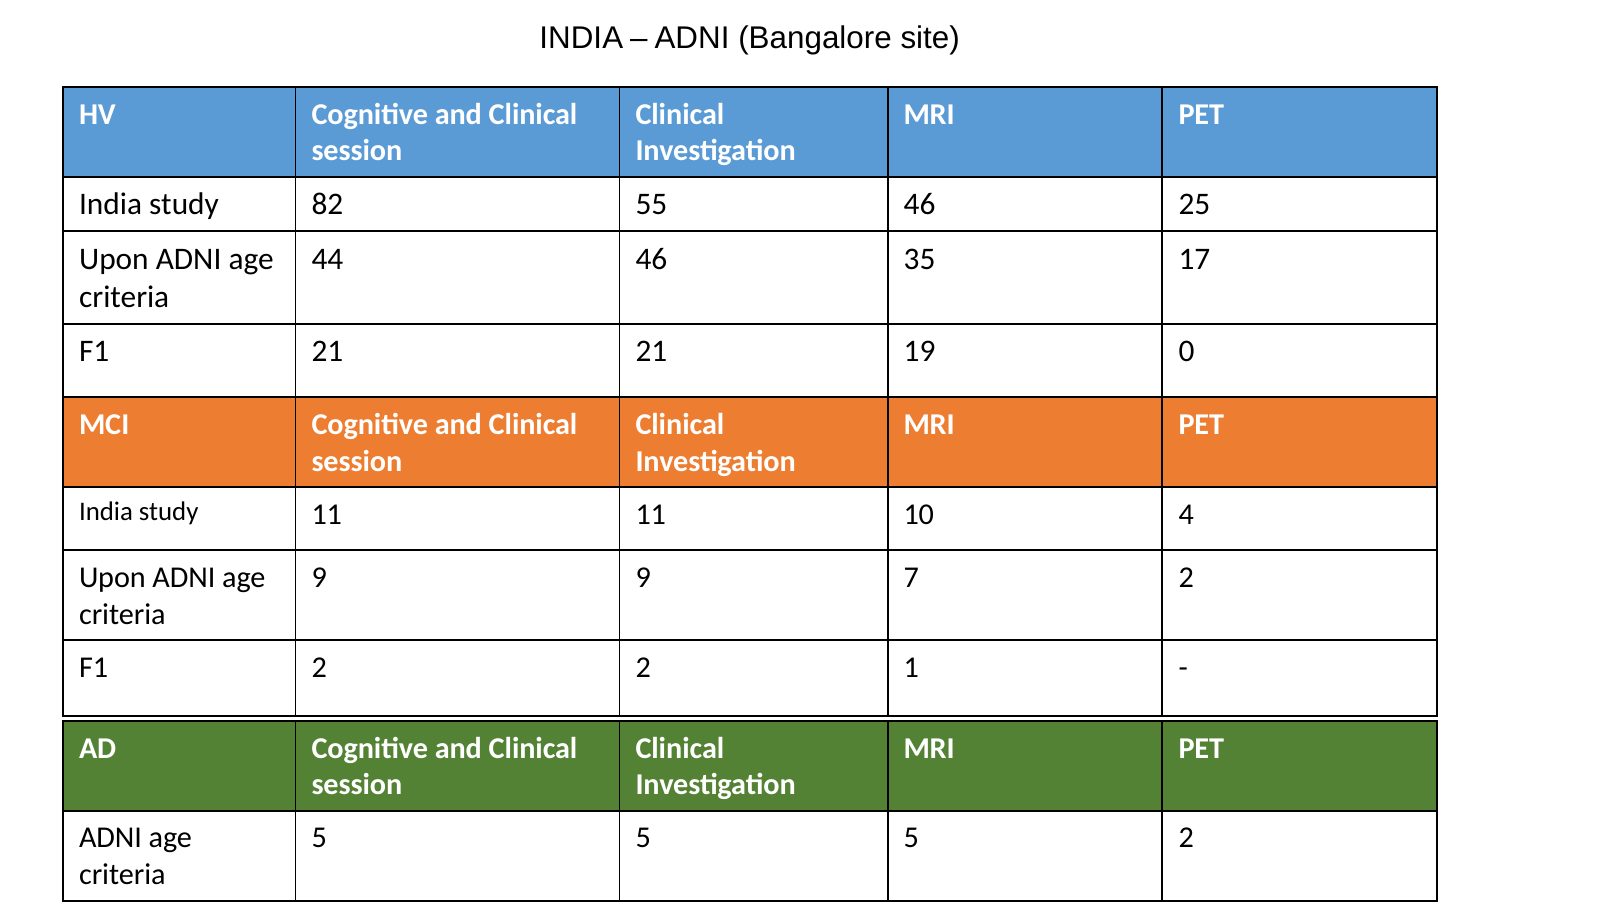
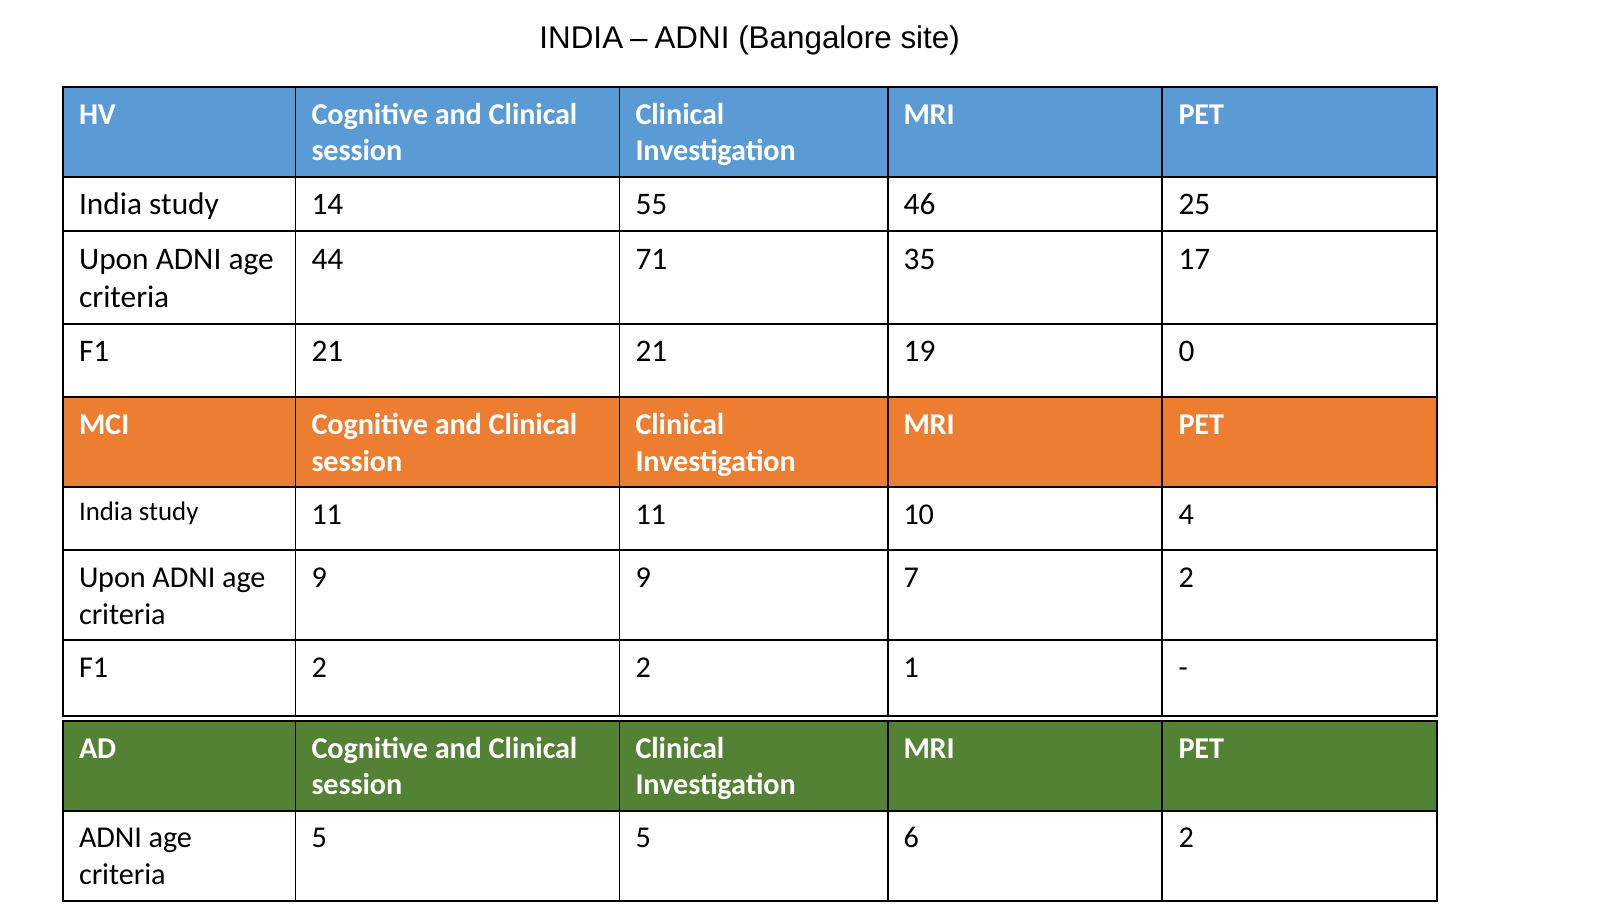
82: 82 -> 14 (327, 205)
44 46: 46 -> 71 (651, 259)
5 5 5: 5 -> 6 (911, 838)
